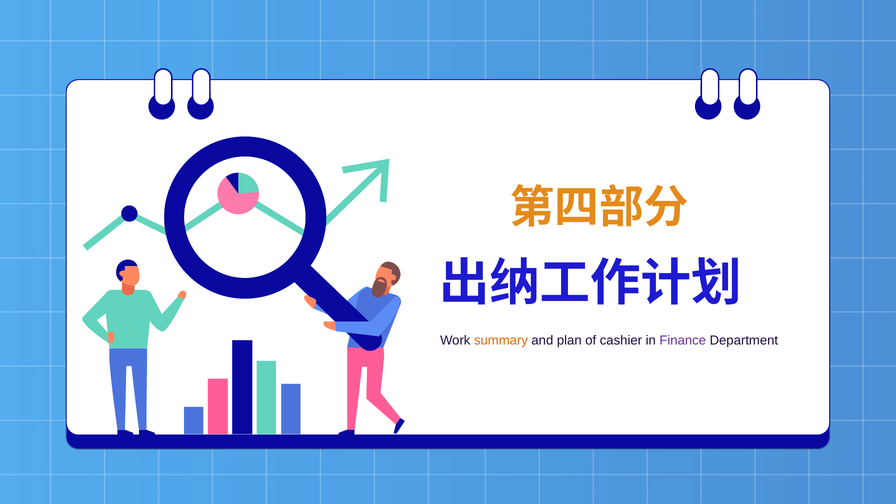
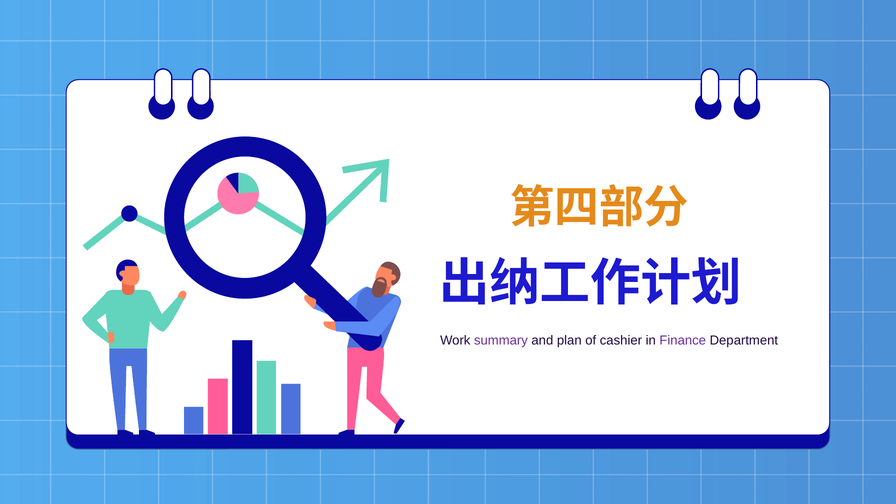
summary colour: orange -> purple (501, 340)
